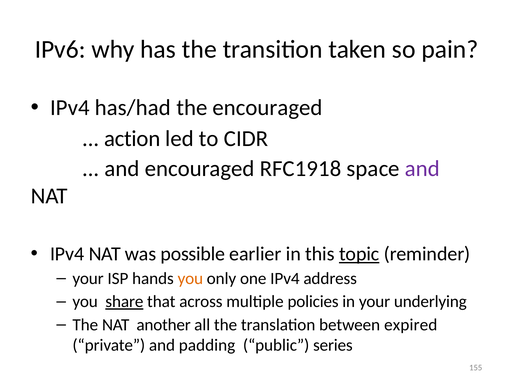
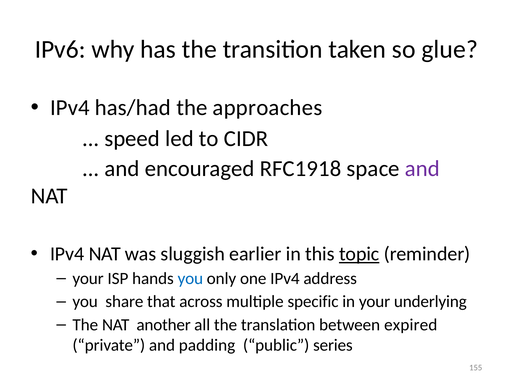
pain: pain -> glue (450, 49)
the encouraged: encouraged -> approaches (267, 108)
action: action -> speed (132, 139)
possible: possible -> sluggish (193, 254)
you colour: orange -> blue (190, 278)
share underline: present -> none (124, 301)
policies: policies -> specific (313, 301)
